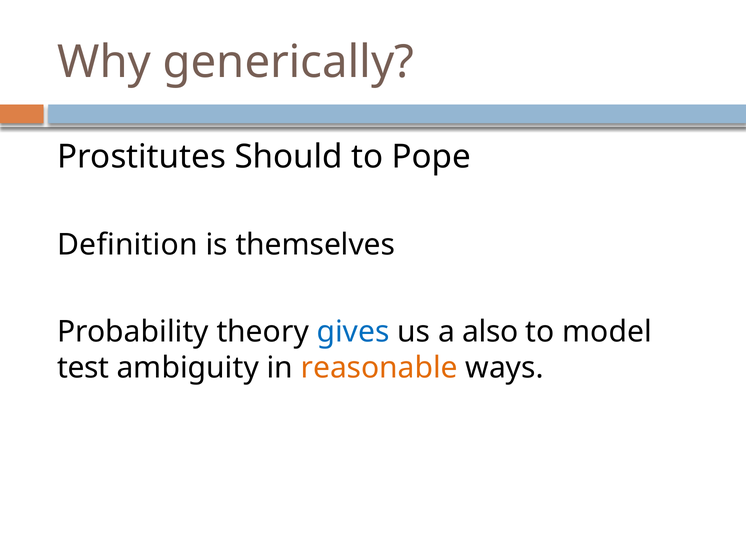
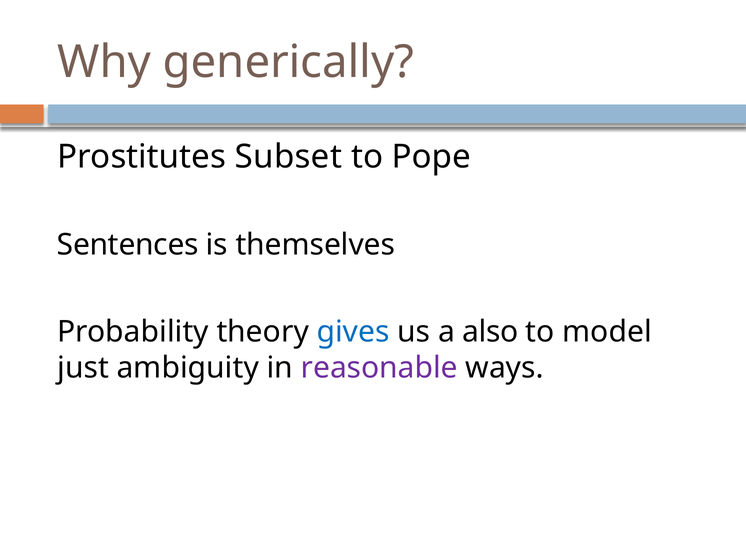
Should: Should -> Subset (288, 156)
Definition: Definition -> Sentences (128, 245)
test: test -> just (83, 367)
reasonable colour: orange -> purple (379, 367)
